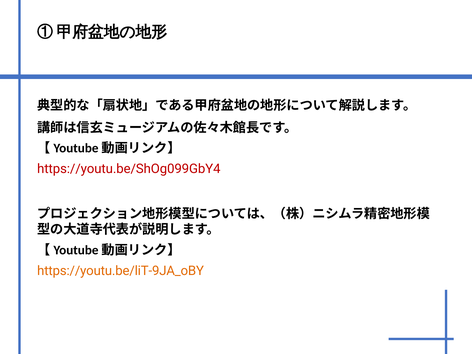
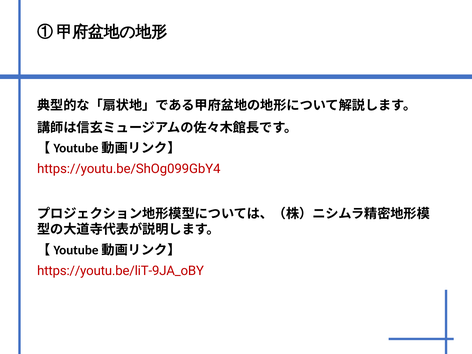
https://youtu.be/liT-9JA_oBY colour: orange -> red (121, 271)
